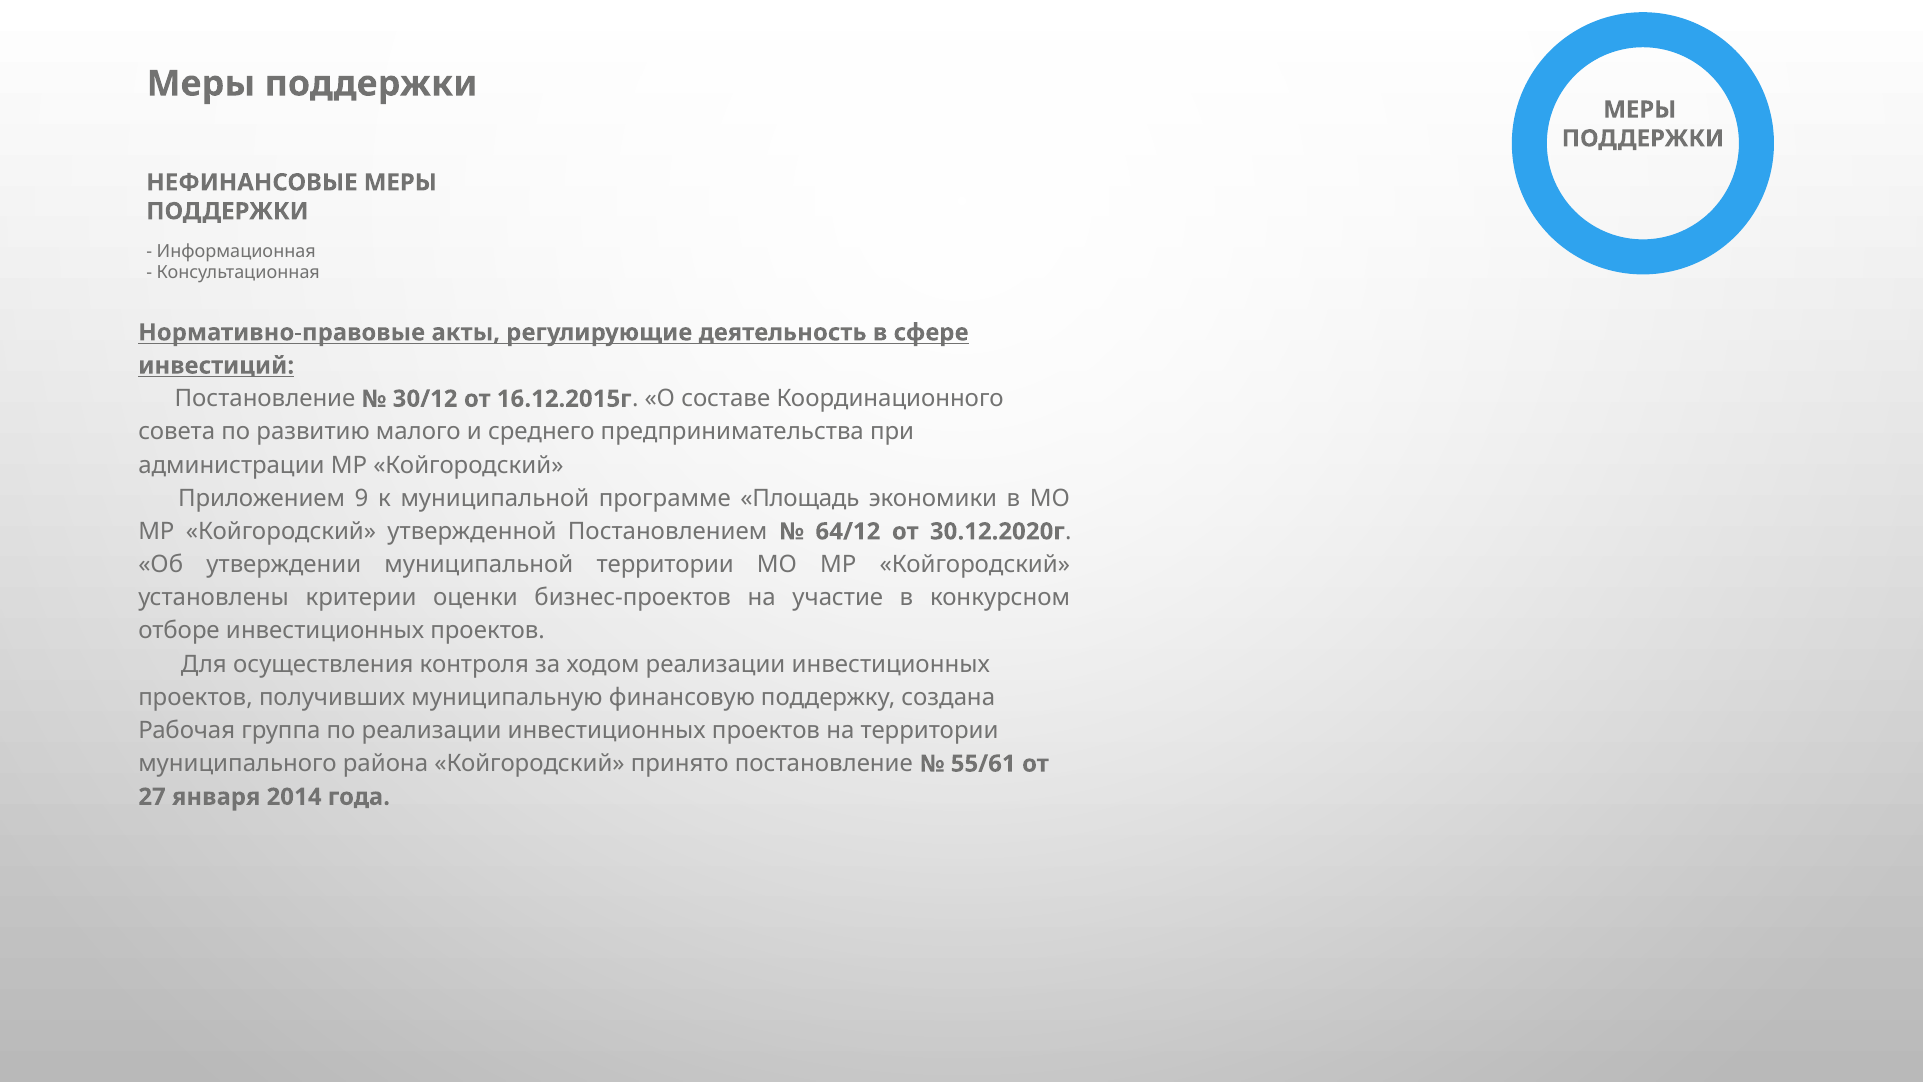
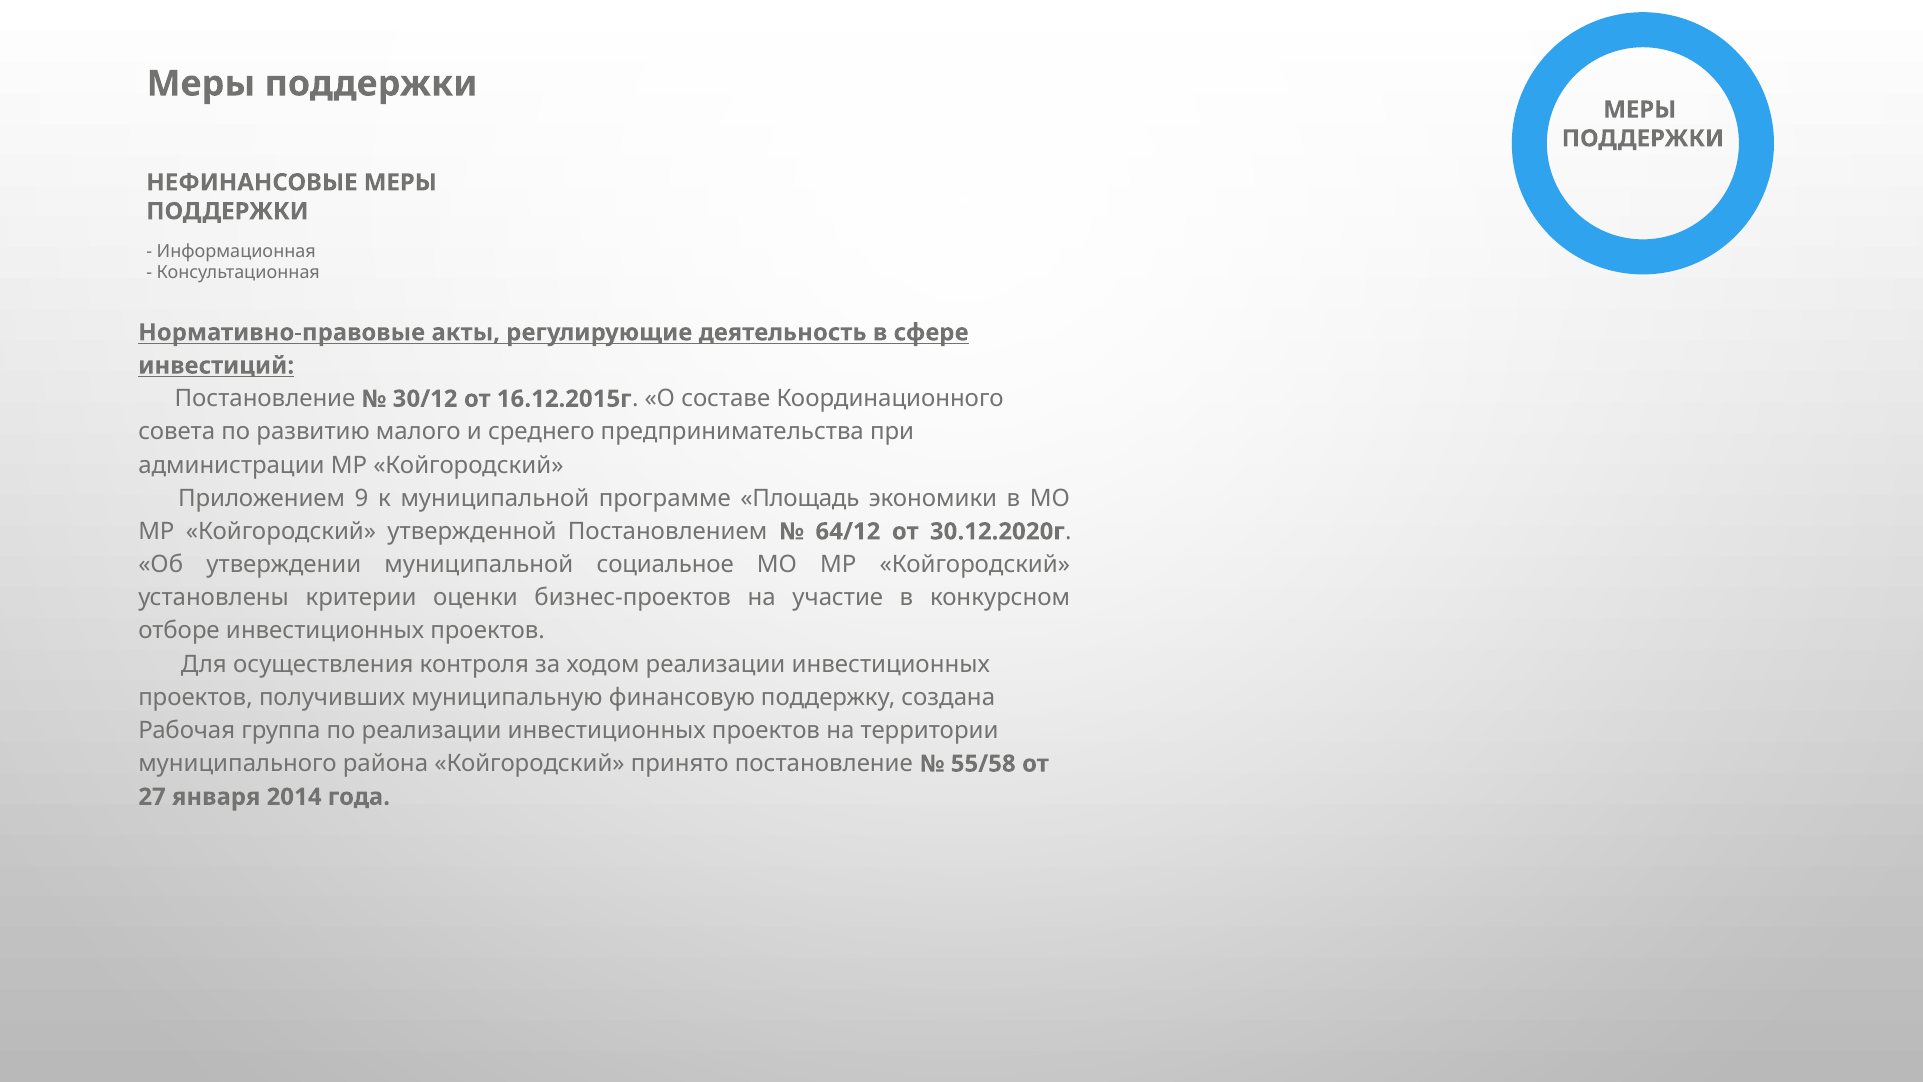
муниципальной территории: территории -> социальное (665, 565)
55/61: 55/61 -> 55/58 (983, 763)
